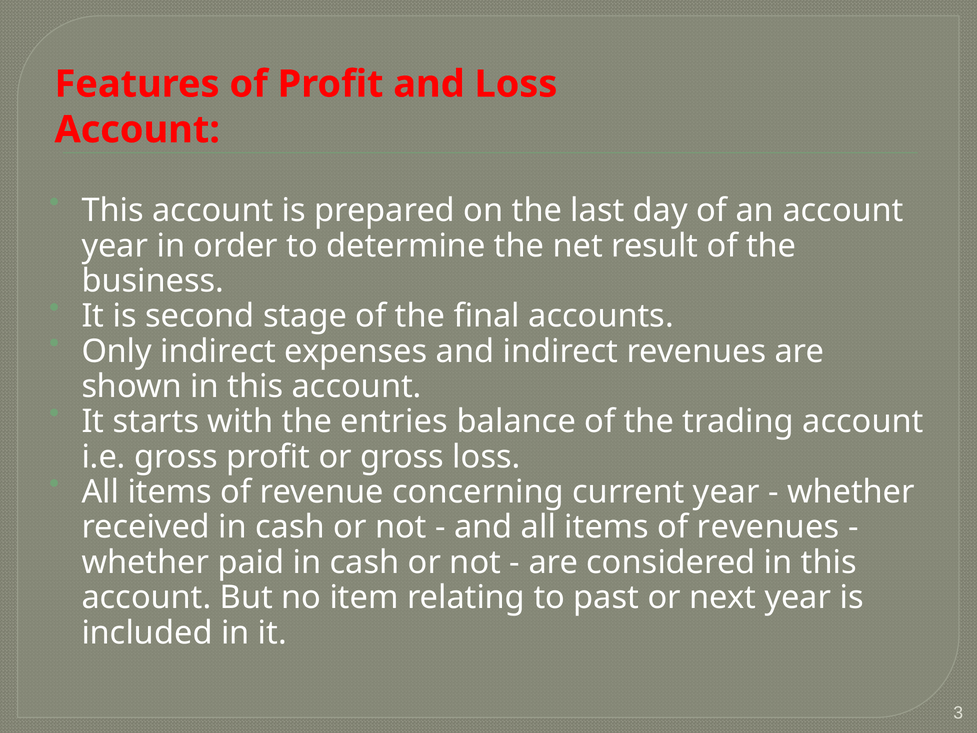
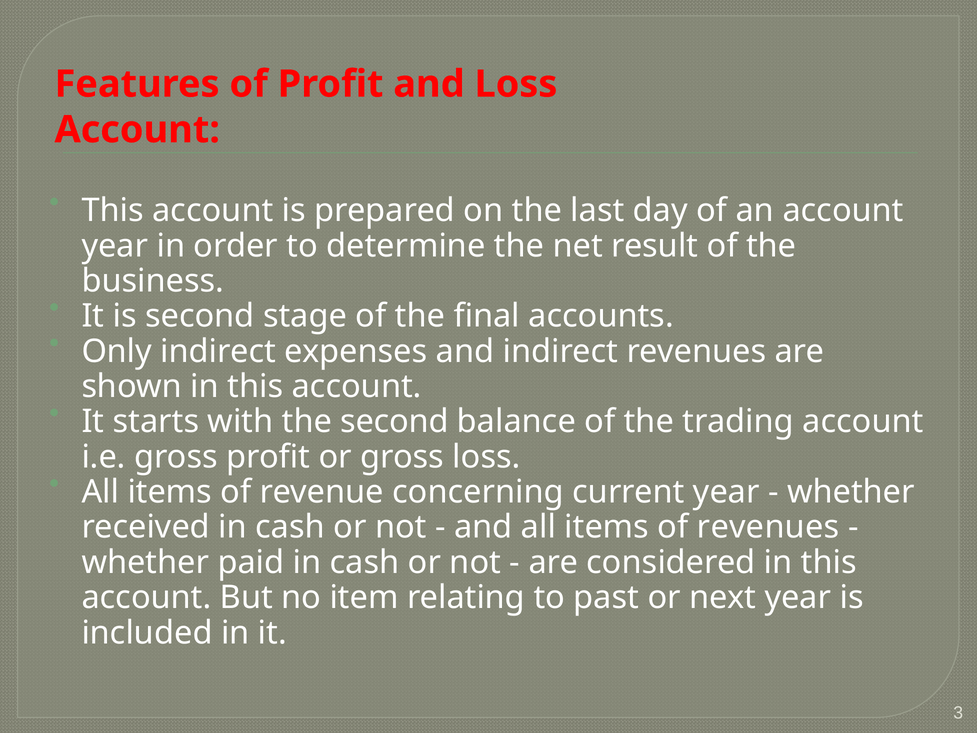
the entries: entries -> second (395, 422)
